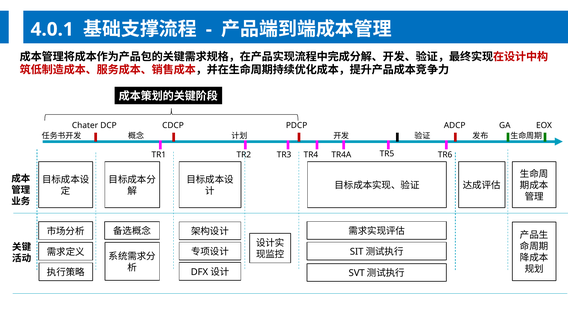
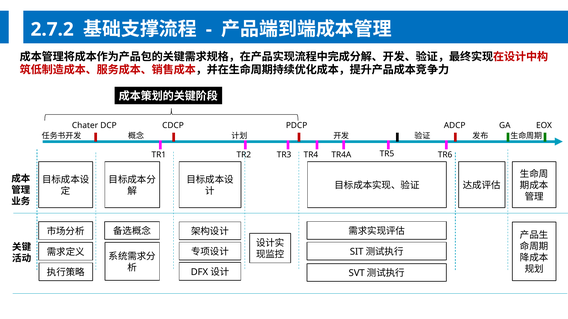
4.0.1: 4.0.1 -> 2.7.2 (52, 29)
